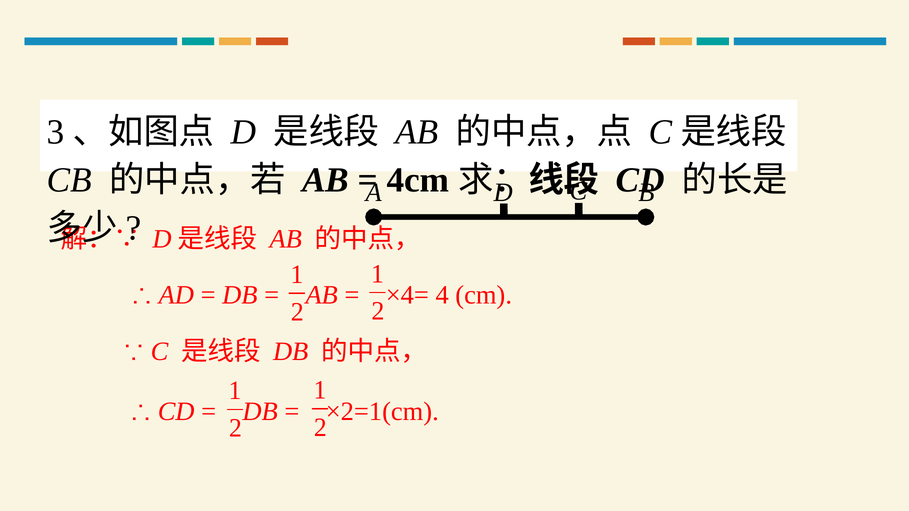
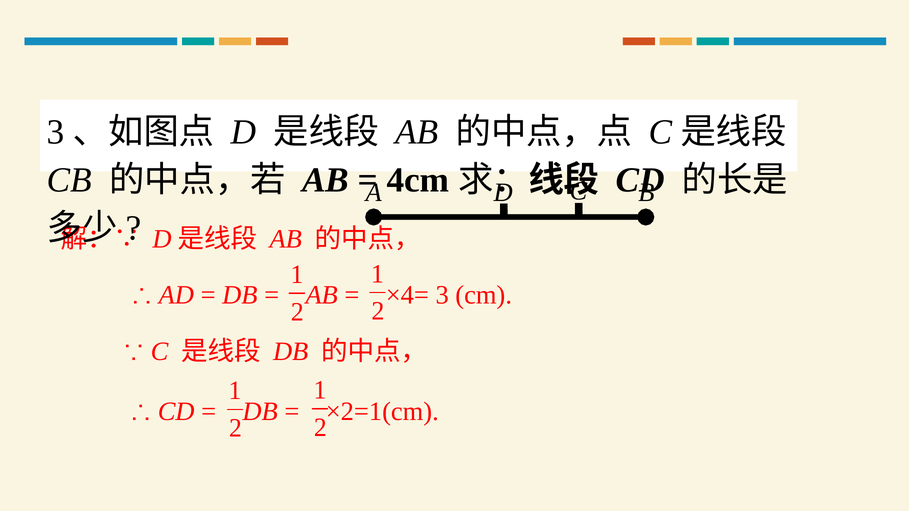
×4= 4: 4 -> 3 (442, 295)
